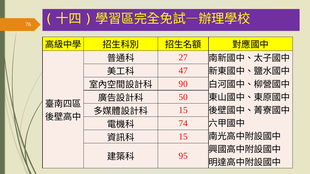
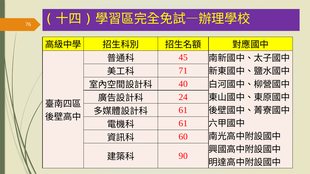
27: 27 -> 45 (183, 57)
47: 47 -> 71 (183, 71)
90: 90 -> 40 (183, 84)
50: 50 -> 24 (183, 97)
15: 15 -> 61 (183, 110)
74: 74 -> 61 (183, 124)
15: 15 -> 60 (183, 137)
95: 95 -> 90 (183, 156)
